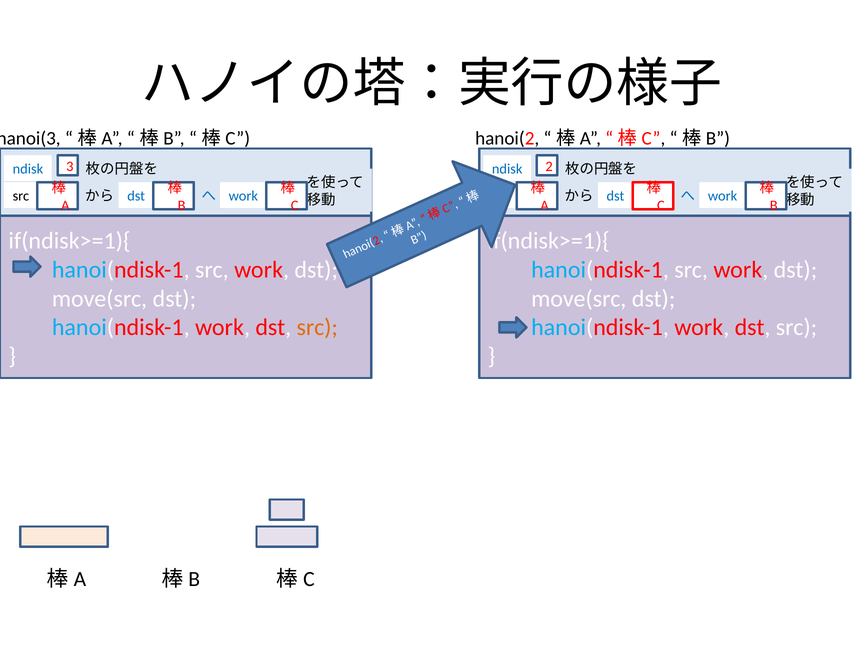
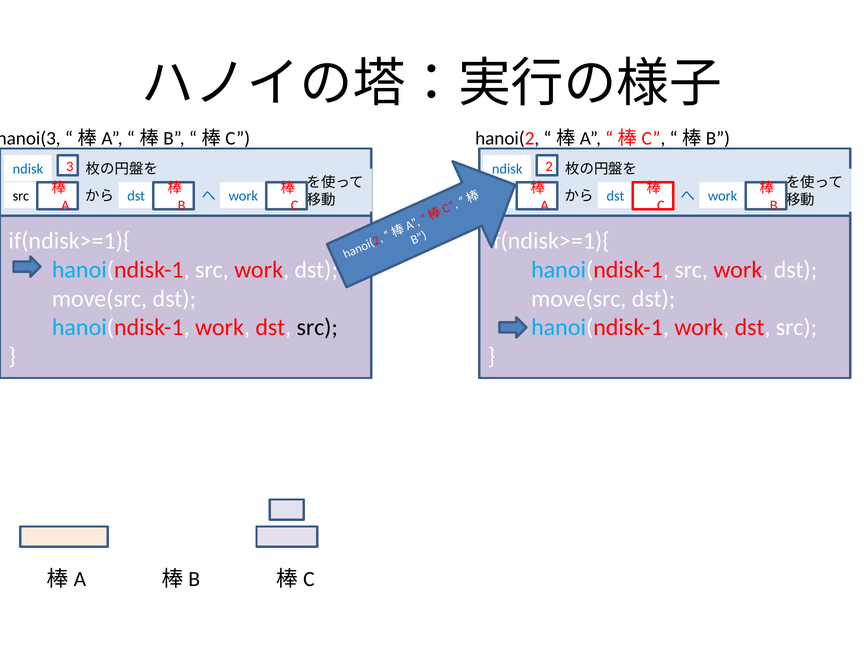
src colour: orange -> black (317, 328)
